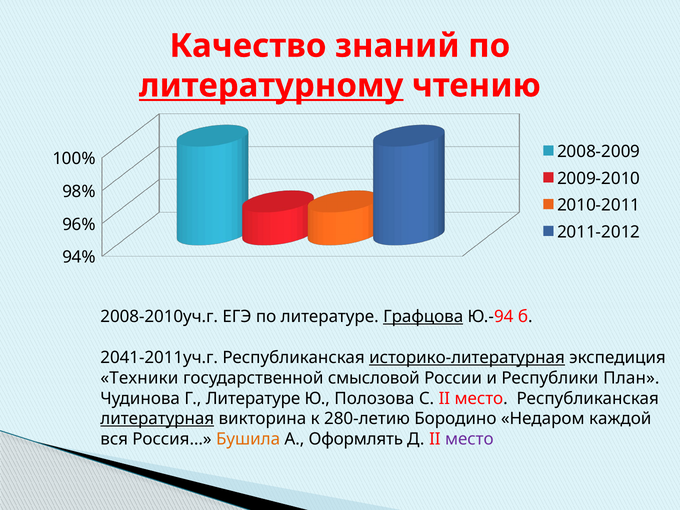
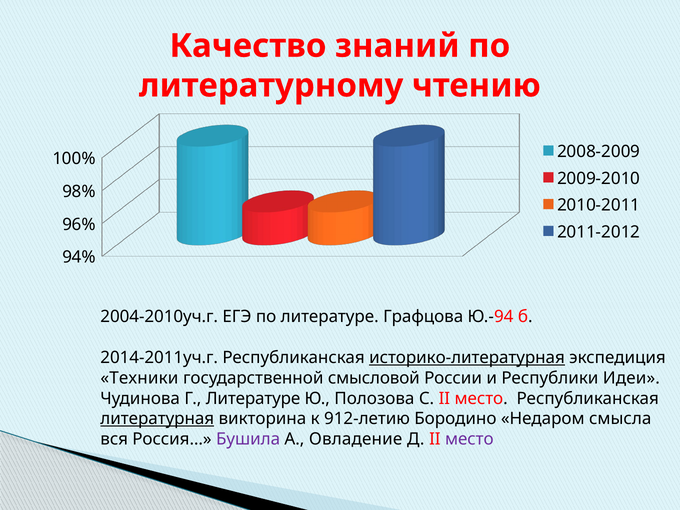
литературному underline: present -> none (271, 86)
2008-2010уч.г: 2008-2010уч.г -> 2004-2010уч.г (159, 317)
Графцова underline: present -> none (423, 317)
2041-2011уч.г: 2041-2011уч.г -> 2014-2011уч.г (159, 358)
План: План -> Идеи (631, 378)
280-летию: 280-летию -> 912-летию (367, 419)
каждой: каждой -> смысла (620, 419)
Бушила colour: orange -> purple (248, 439)
Оформлять: Оформлять -> Овладение (356, 439)
